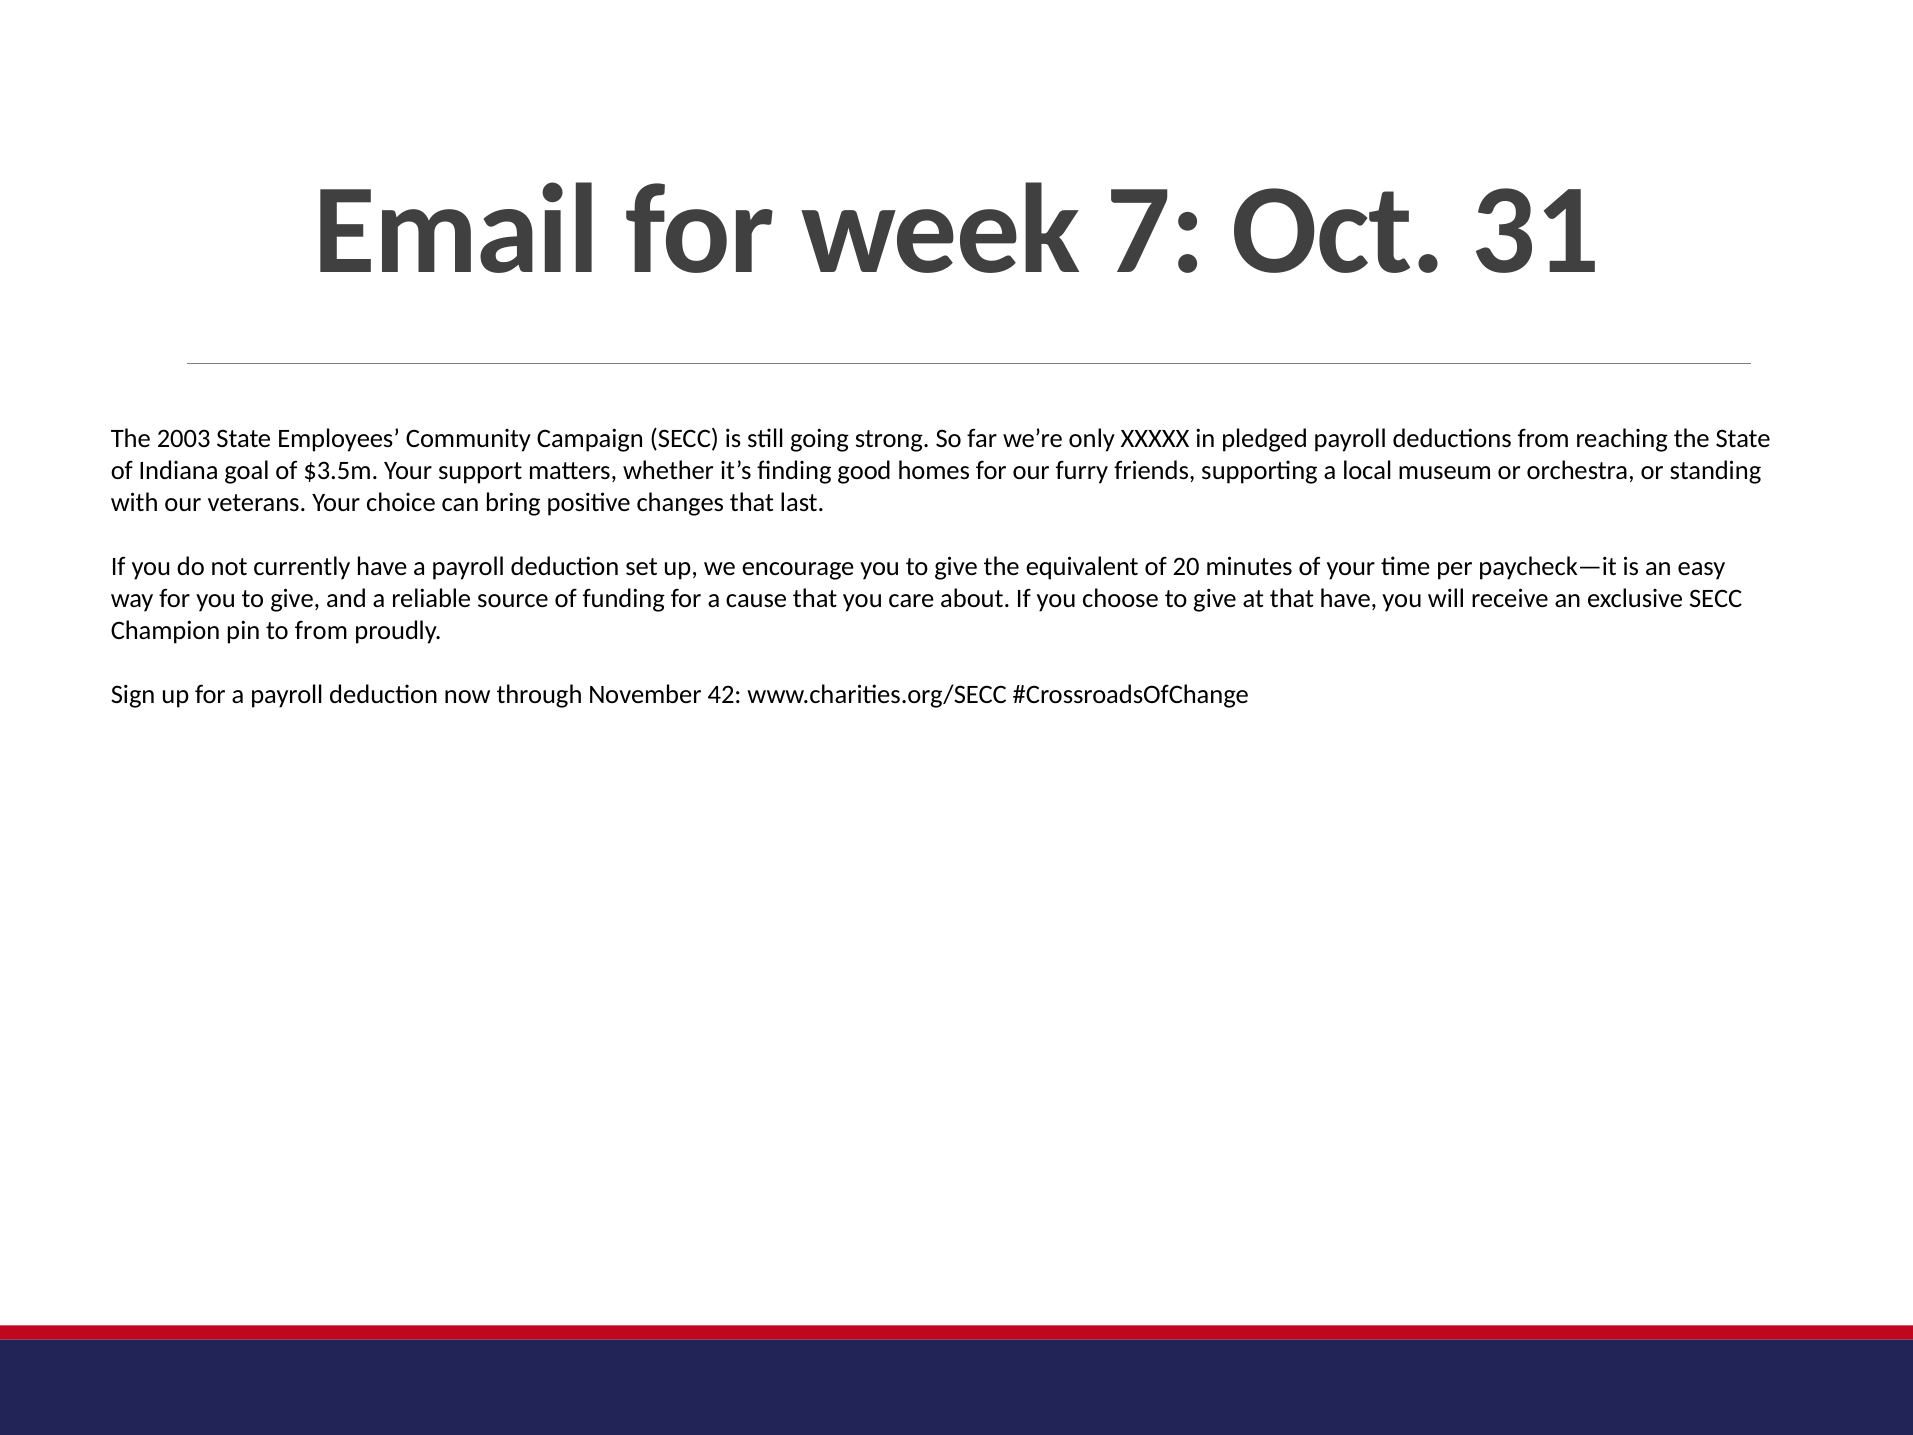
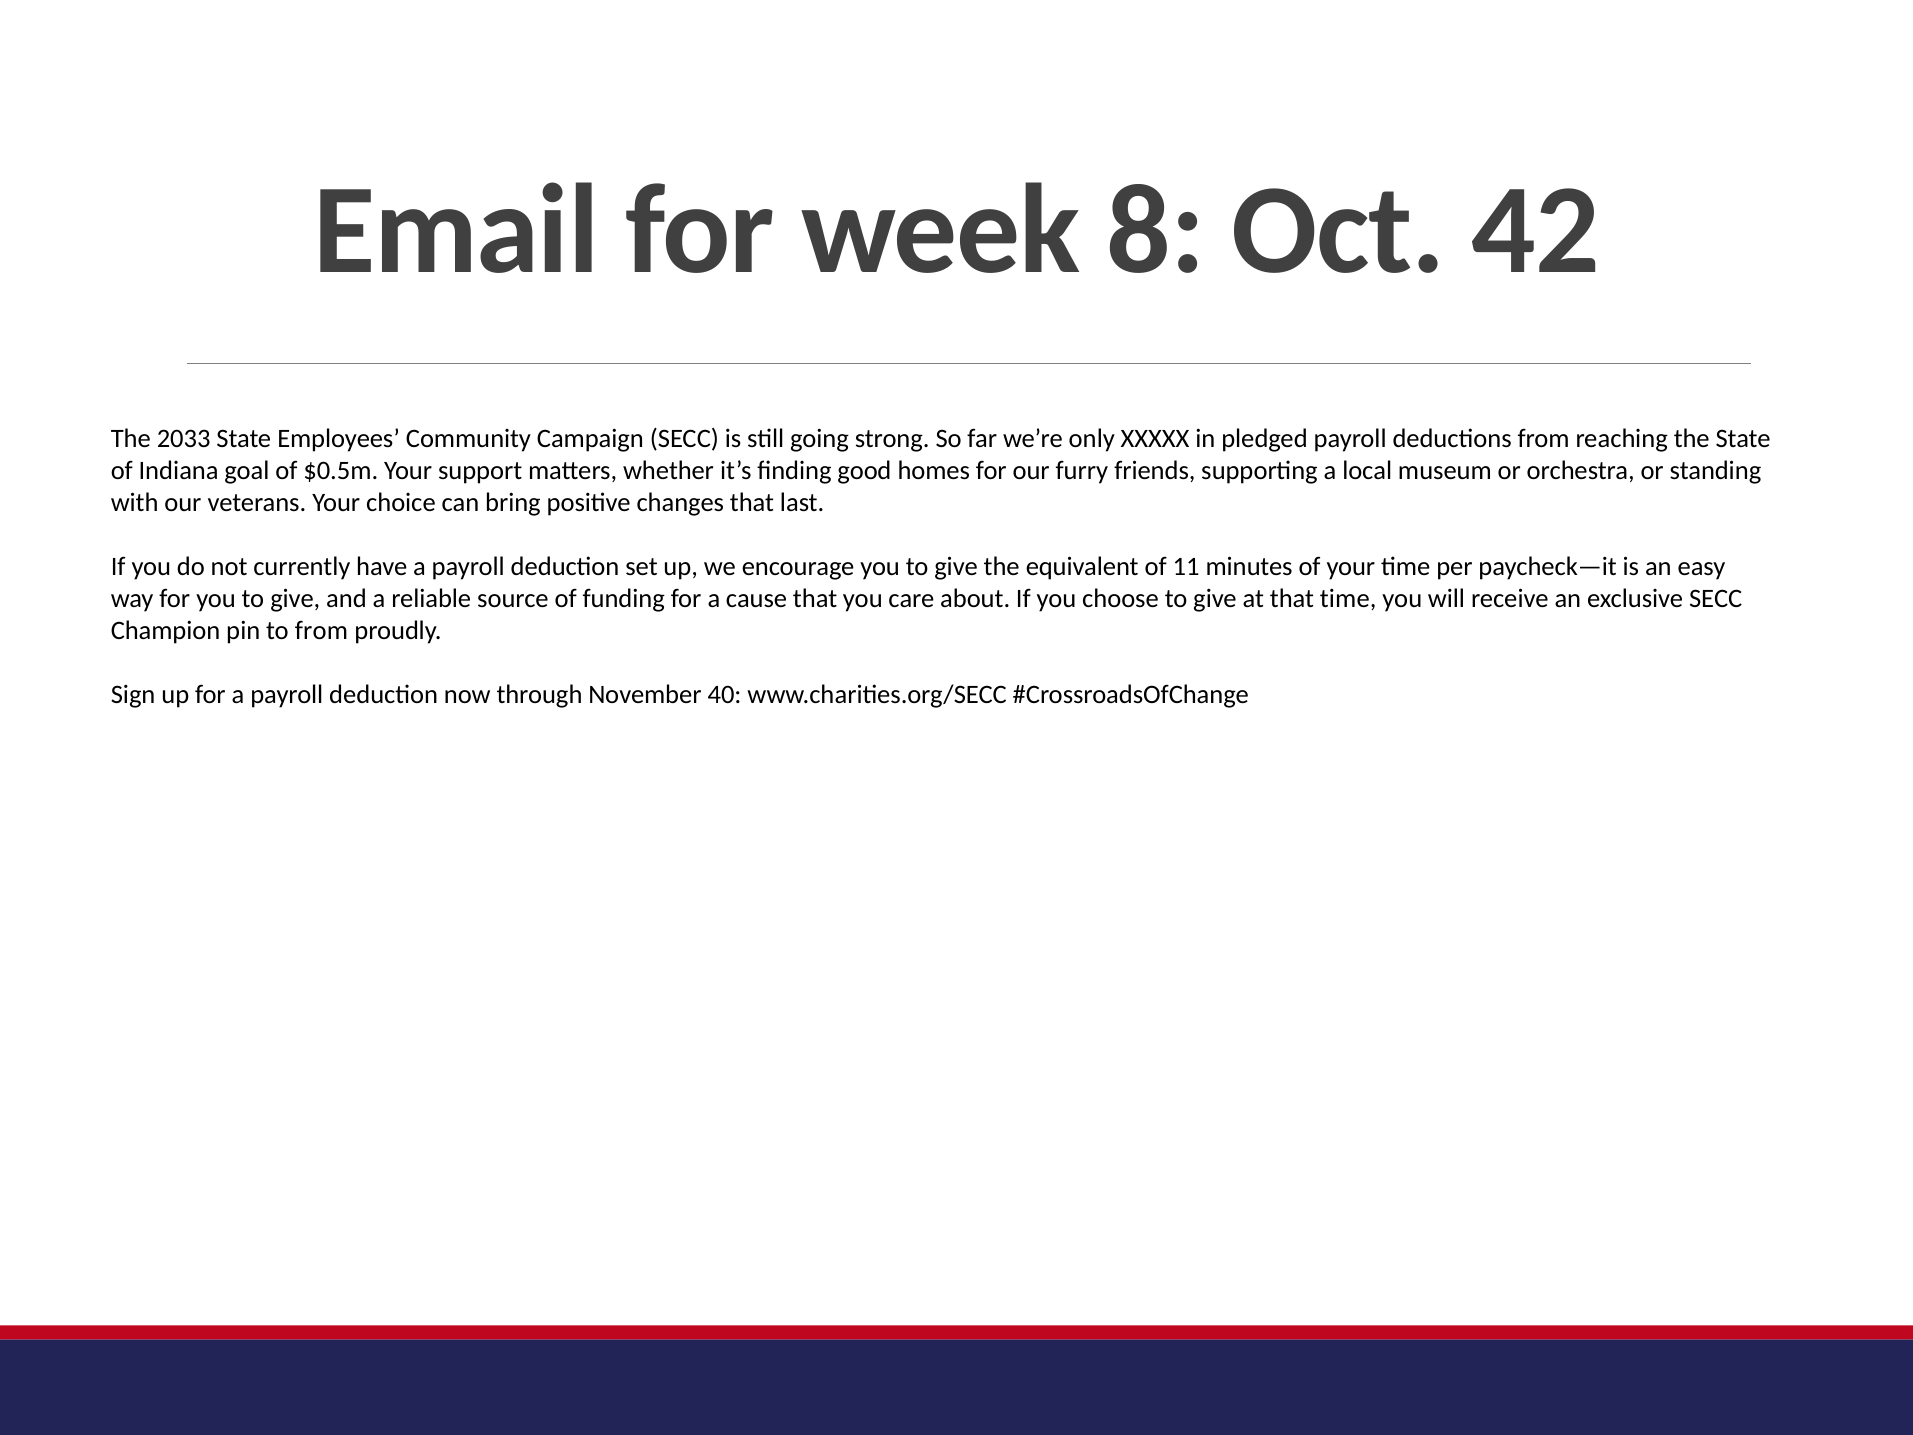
7: 7 -> 8 (1156, 230)
31: 31 -> 42 (1535, 230)
2003: 2003 -> 2033 (184, 439)
$3.5m: $3.5m -> $0.5m (341, 471)
20: 20 -> 11 (1186, 567)
that have: have -> time (1348, 599)
42: 42 -> 40 (725, 694)
